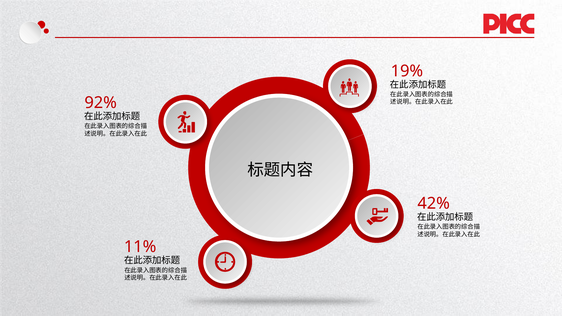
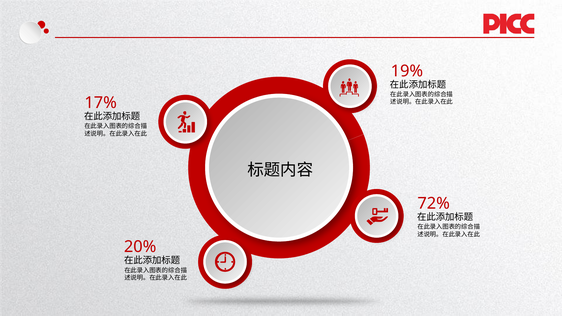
92%: 92% -> 17% (101, 103)
42%: 42% -> 72% (434, 203)
11%: 11% -> 20% (140, 247)
